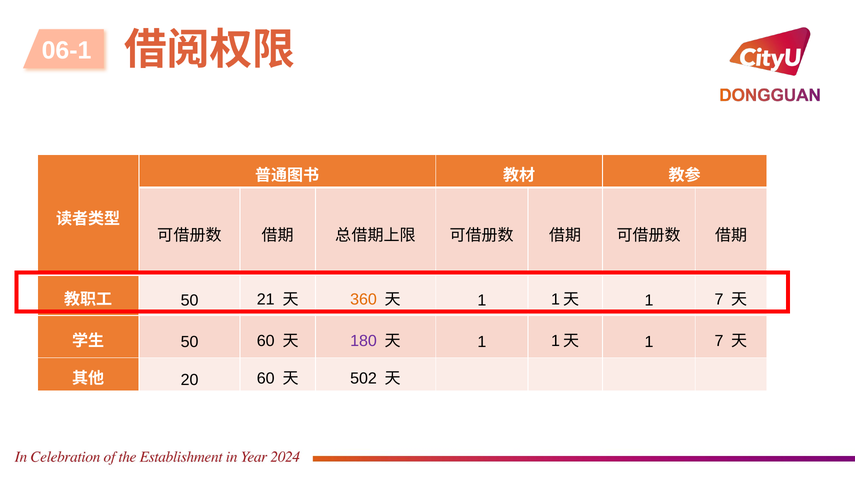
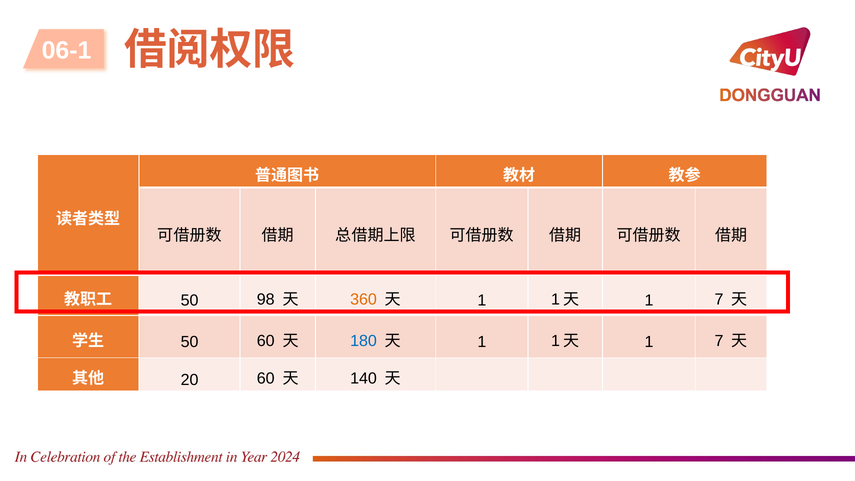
21: 21 -> 98 (266, 299)
180 colour: purple -> blue (364, 341)
502: 502 -> 140 (364, 379)
